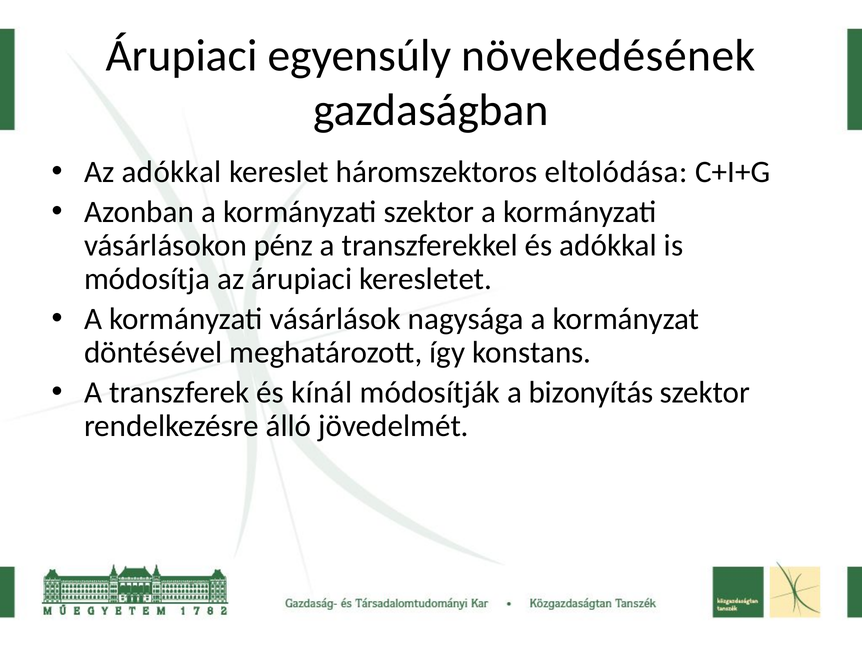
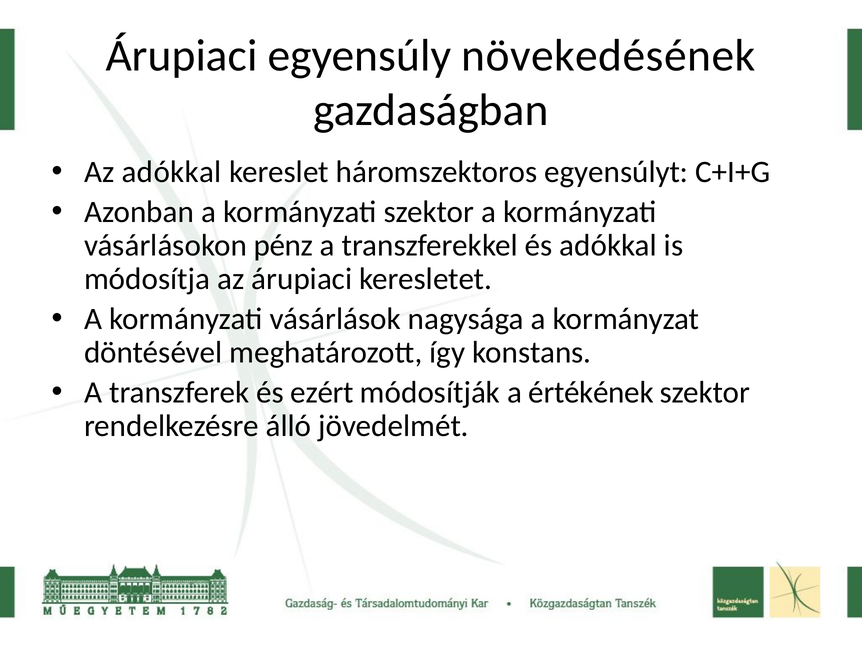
eltolódása: eltolódása -> egyensúlyt (616, 172)
kínál: kínál -> ezért (322, 392)
bizonyítás: bizonyítás -> értékének (591, 392)
